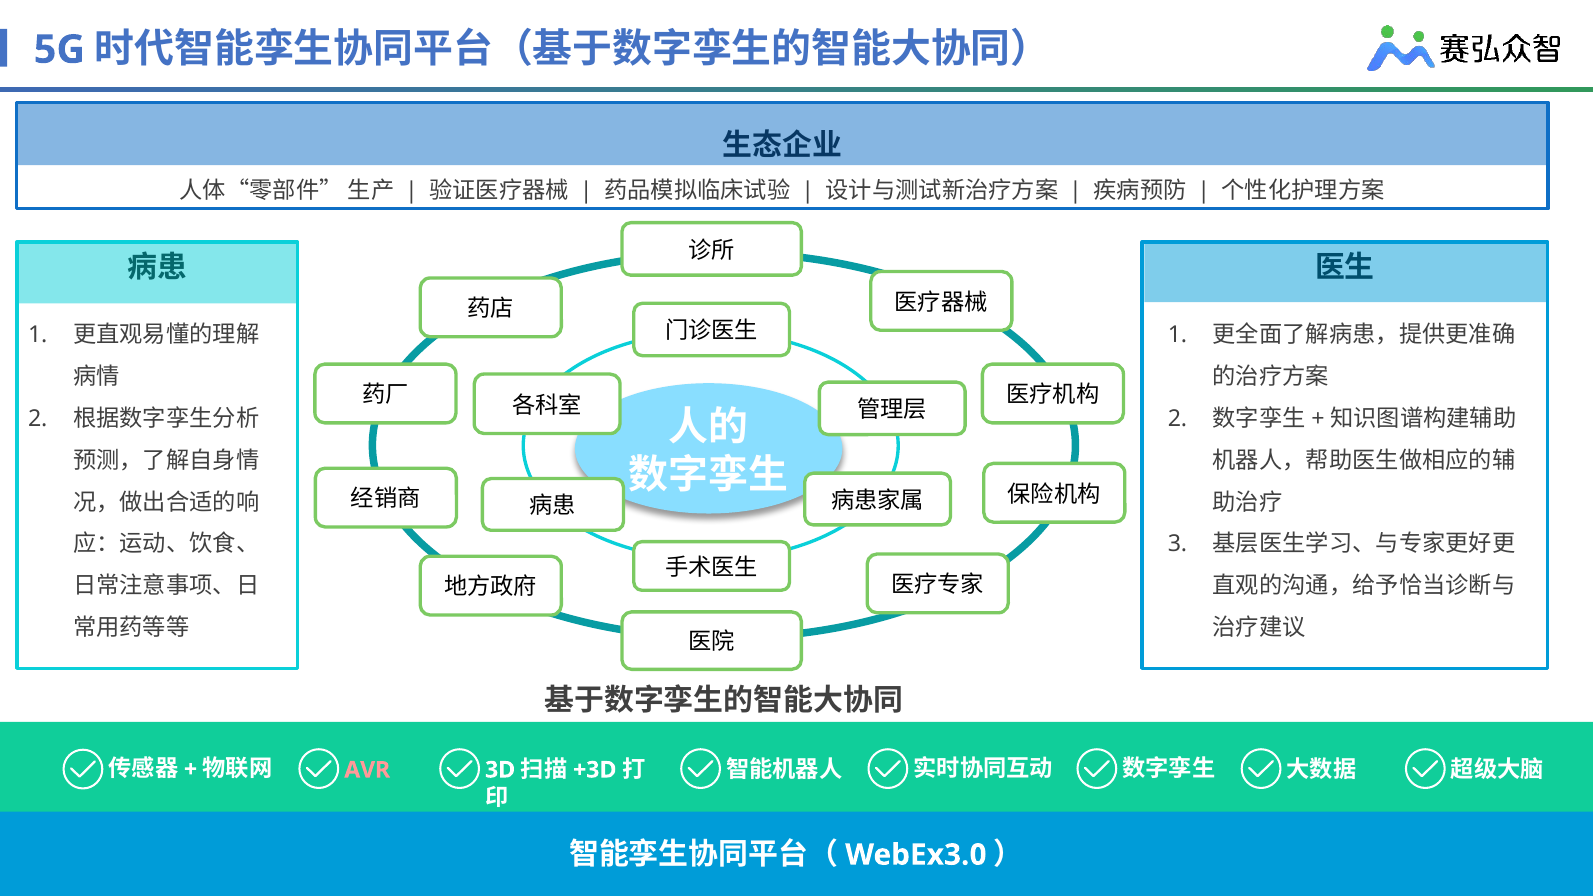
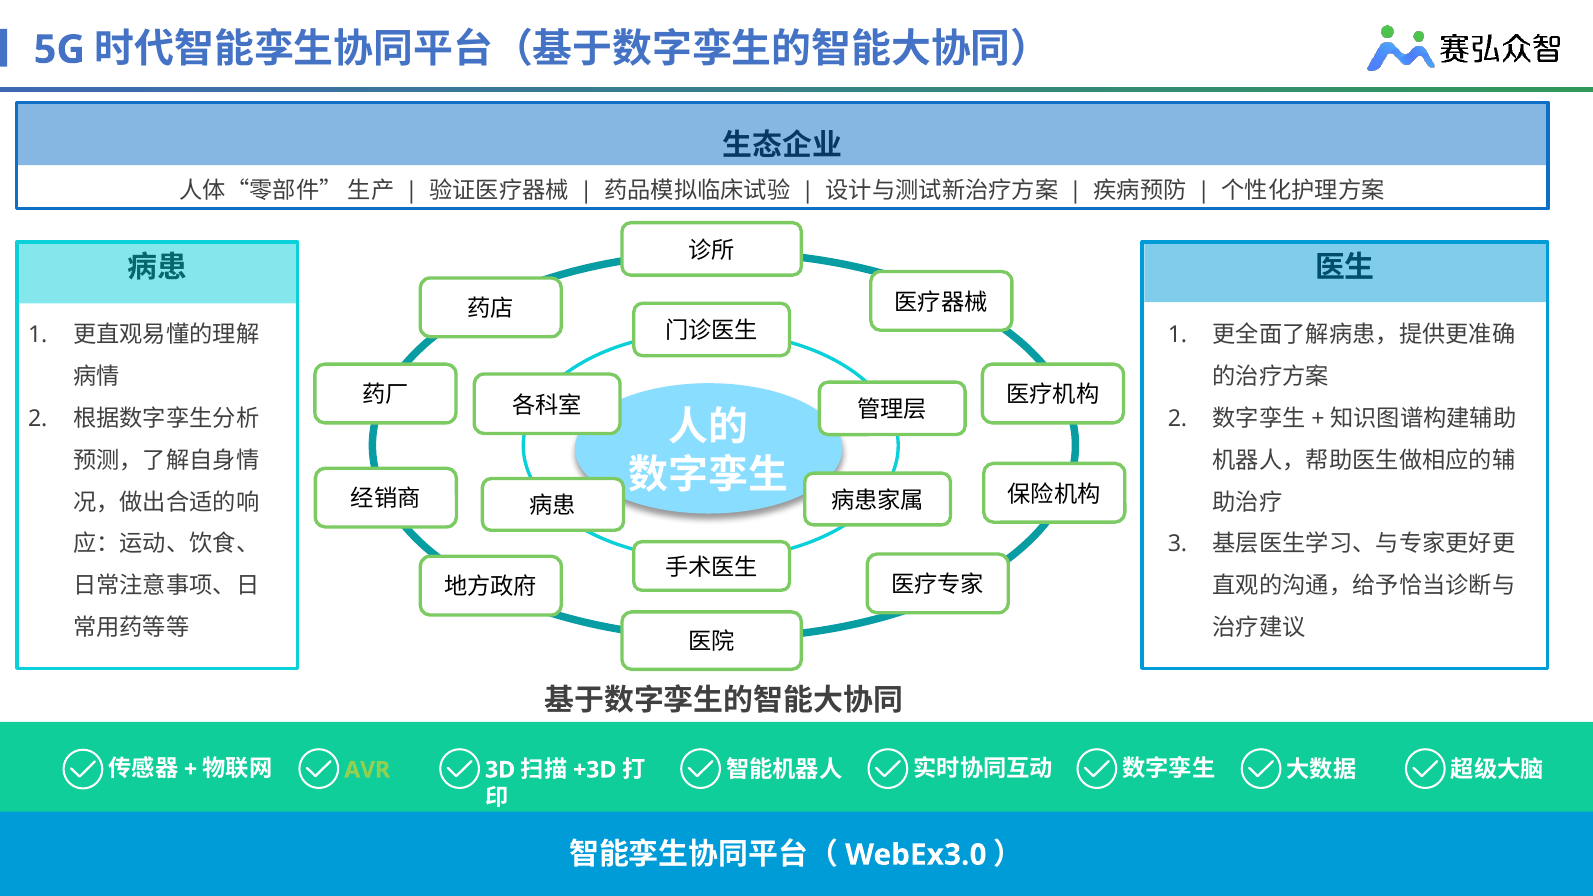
AVR colour: pink -> light green (367, 770)
